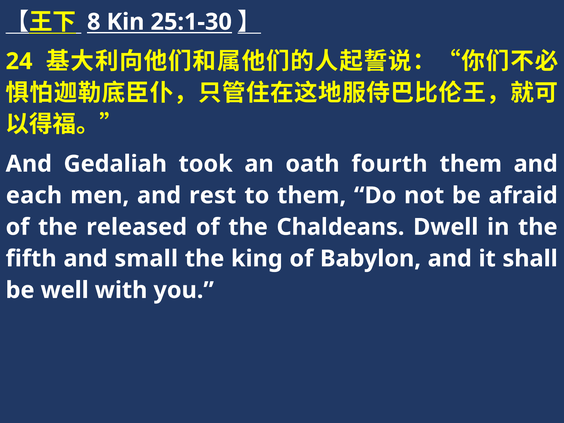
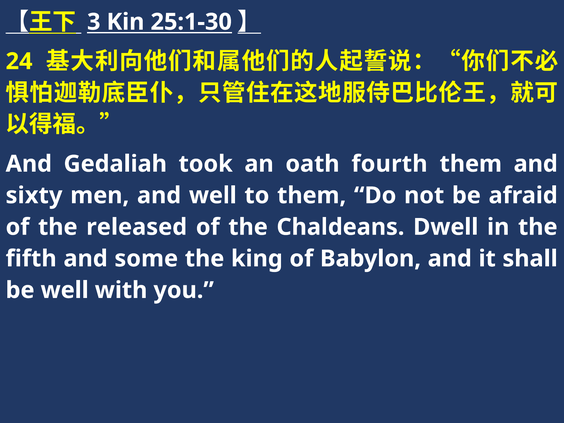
8: 8 -> 3 (94, 22)
each: each -> sixty (34, 195)
and rest: rest -> well (213, 195)
small: small -> some (146, 259)
